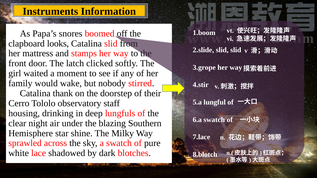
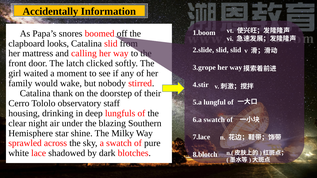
Instruments: Instruments -> Accidentally (50, 11)
stamps: stamps -> calling (84, 54)
